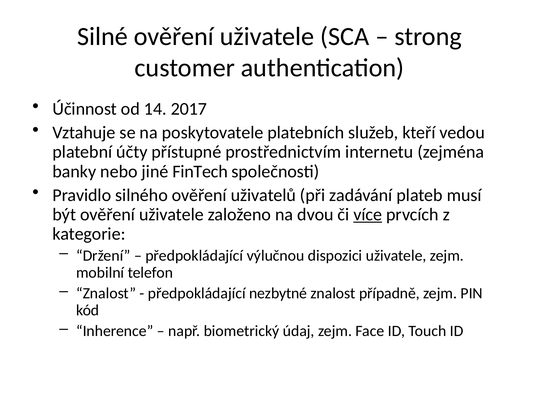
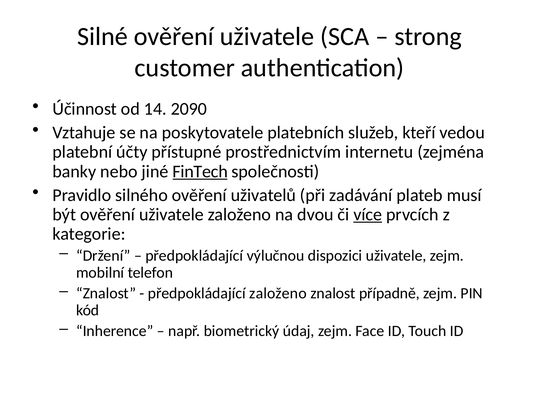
2017: 2017 -> 2090 (189, 109)
FinTech underline: none -> present (200, 172)
předpokládající nezbytné: nezbytné -> založeno (278, 293)
